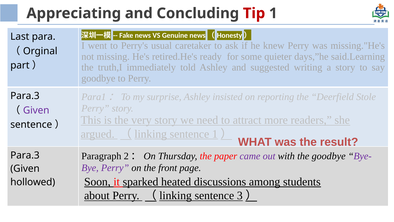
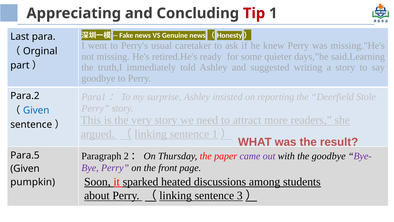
Para.3: Para.3 -> Para.2 (25, 96)
Given colour: purple -> blue (36, 110)
Para.3: Para.3 -> Para.5 (25, 155)
hollowed: hollowed -> pumpkin (33, 182)
